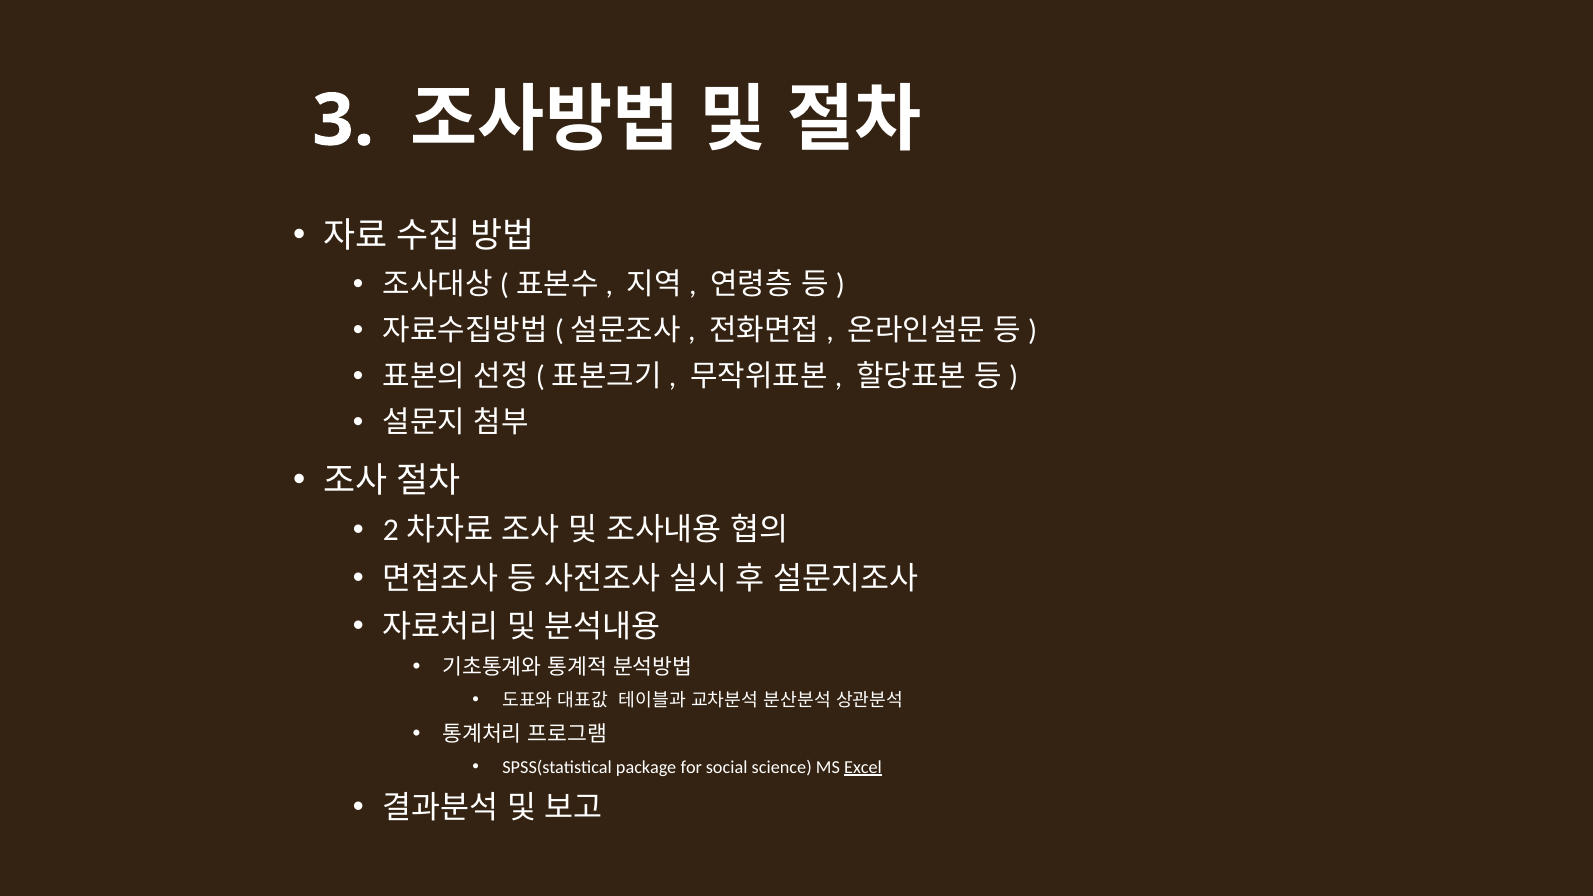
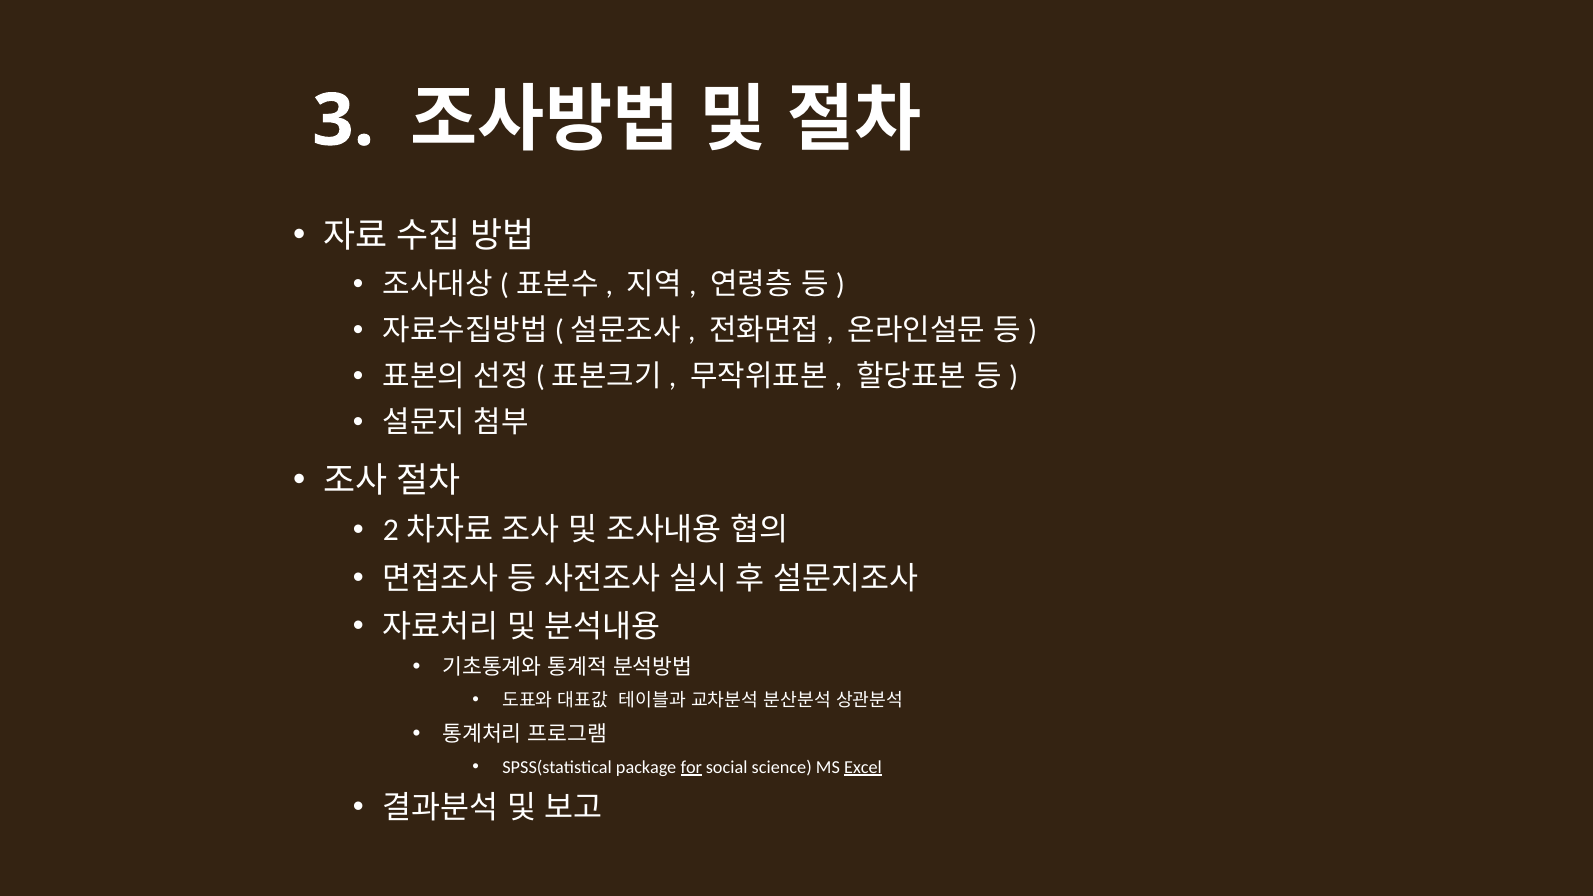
for underline: none -> present (691, 767)
